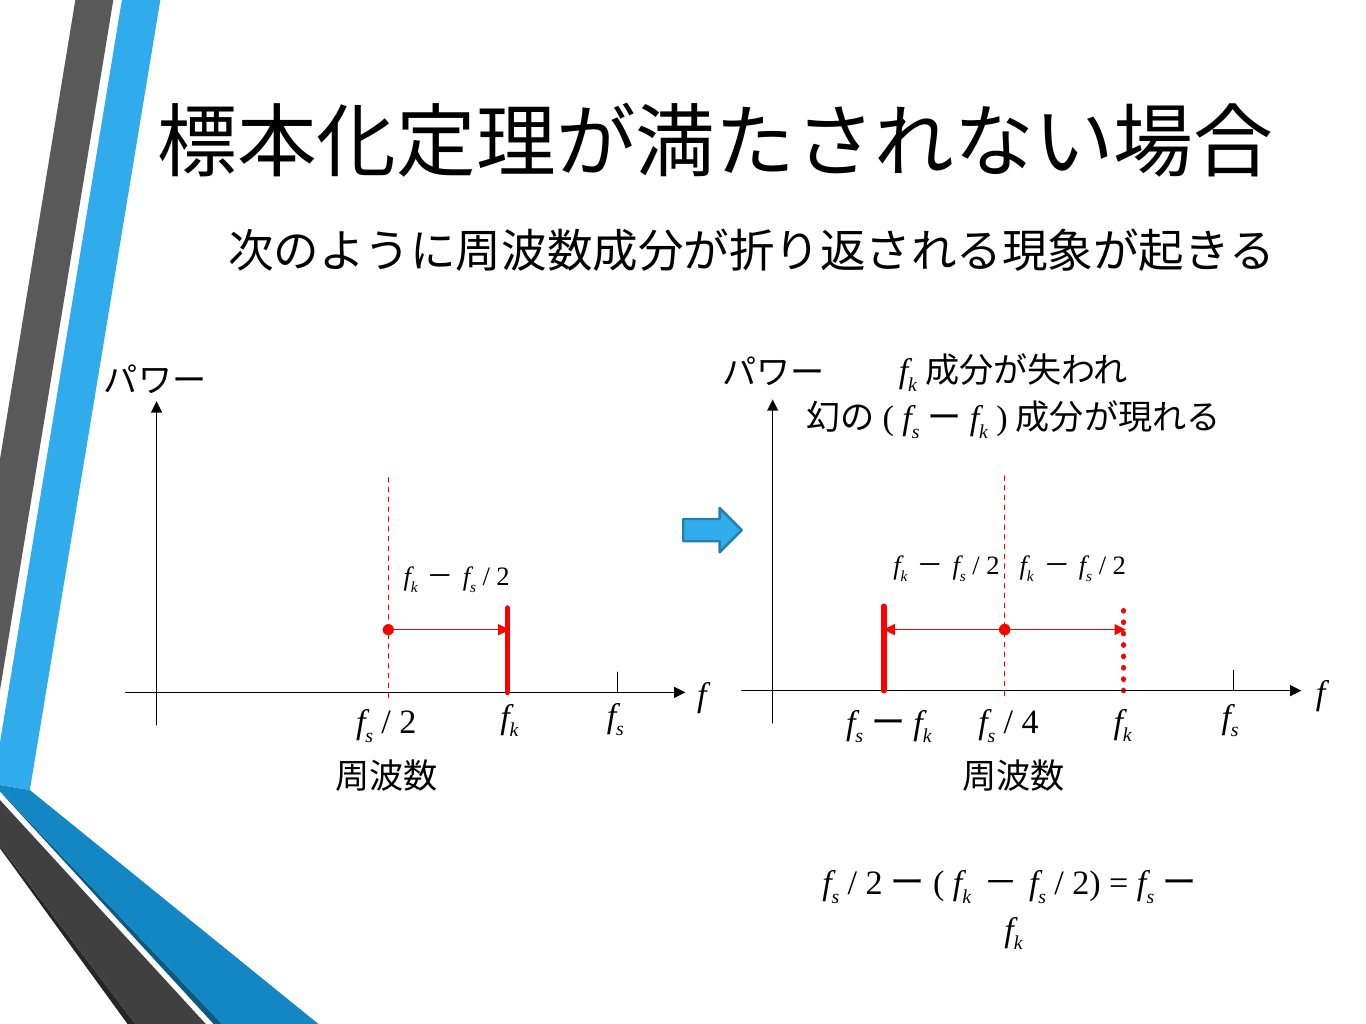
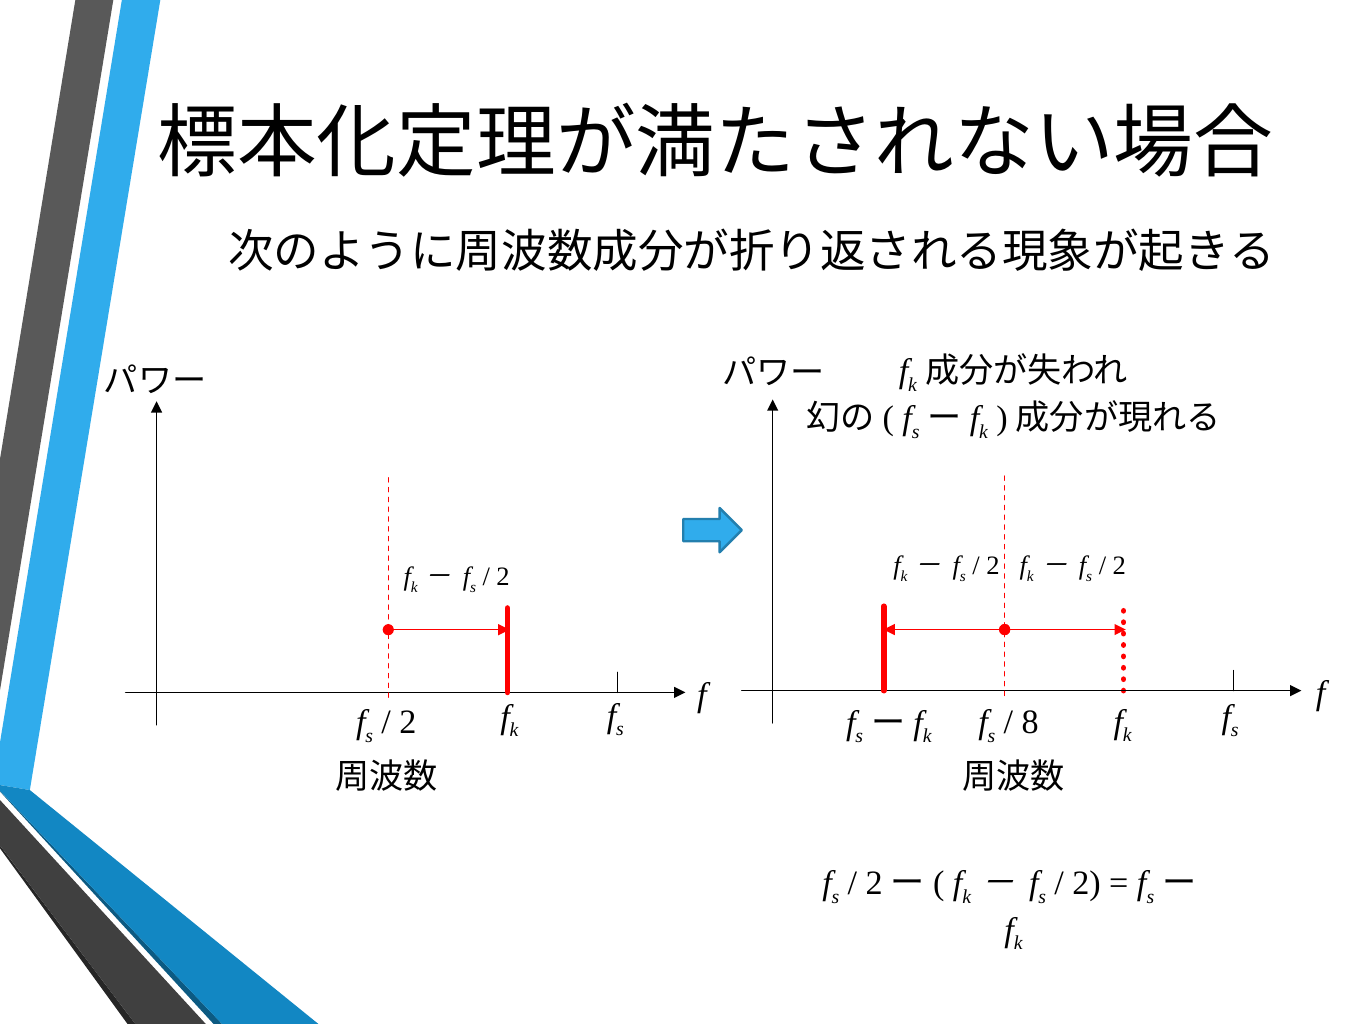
4: 4 -> 8 (1030, 723)
